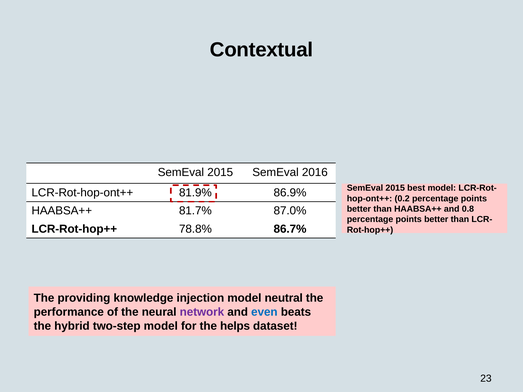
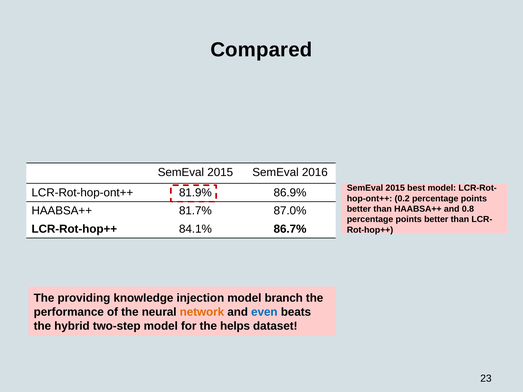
Contextual: Contextual -> Compared (261, 50)
78.8%: 78.8% -> 84.1% (195, 229)
neutral: neutral -> branch (284, 298)
network colour: purple -> orange (202, 312)
